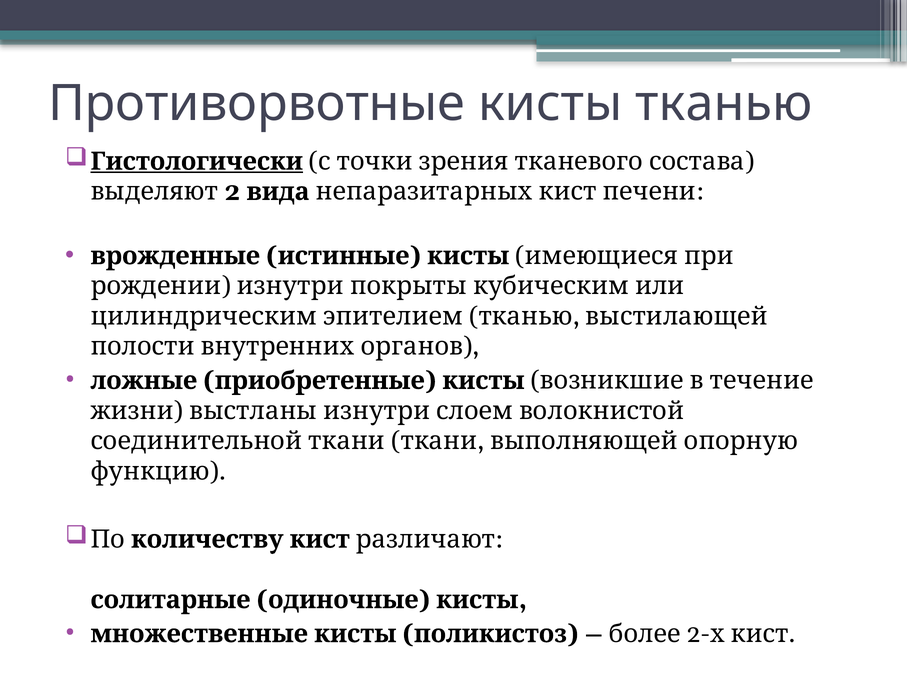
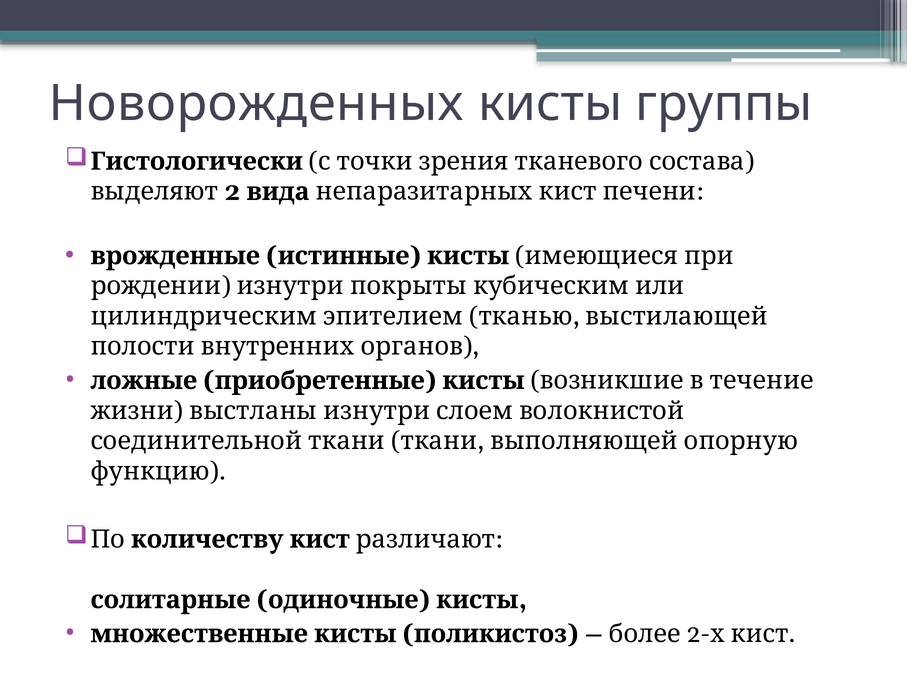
Противорвотные: Противорвотные -> Новорожденных (256, 104)
кисты тканью: тканью -> группы (724, 104)
Гистологически underline: present -> none (197, 161)
